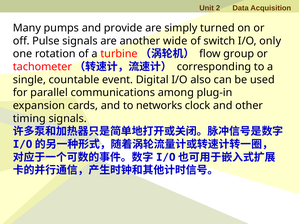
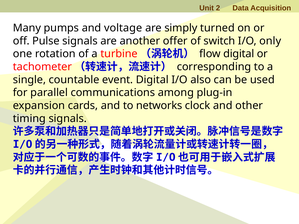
provide: provide -> voltage (123, 28)
wide: wide -> offer (175, 41)
flow group: group -> digital (239, 54)
